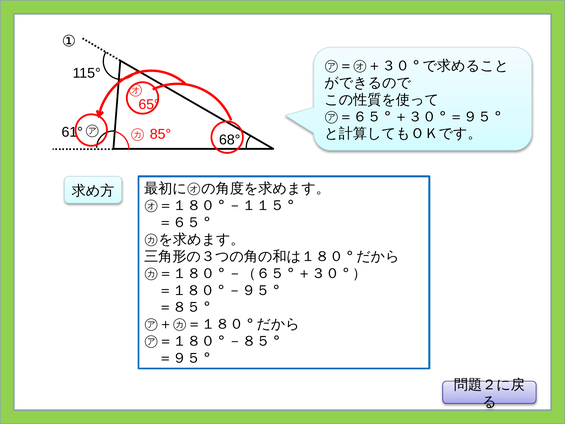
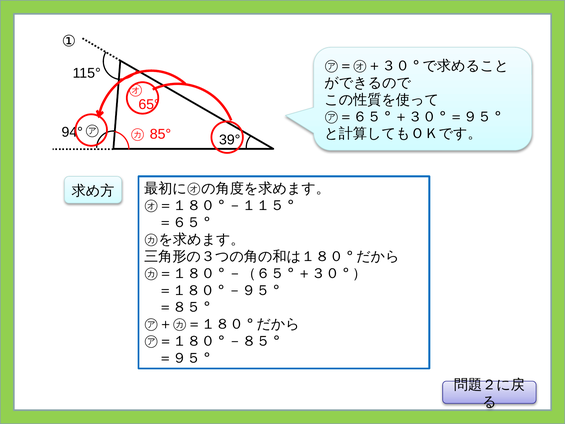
61°: 61° -> 94° (72, 132)
68°: 68° -> 39° (230, 140)
